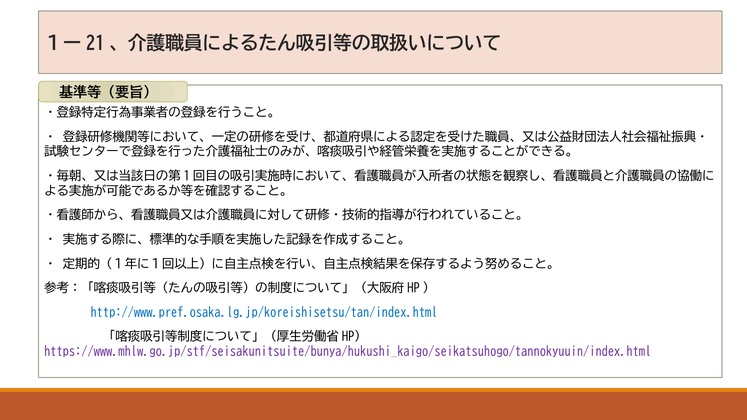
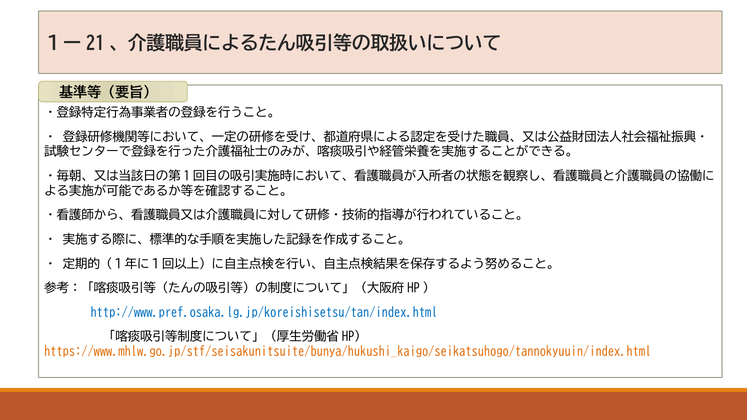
https://www.mhlw.go.jp/stf/seisakunitsuite/bunya/hukushi_kaigo/seikatsuhogo/tannokyuuin/index.html colour: purple -> orange (348, 352)
